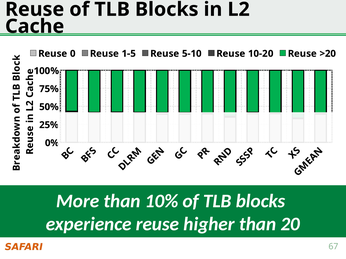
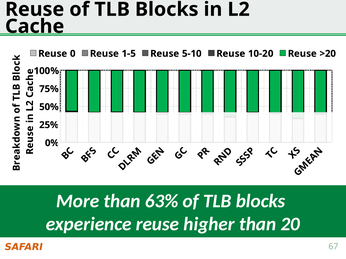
10%: 10% -> 63% (162, 202)
